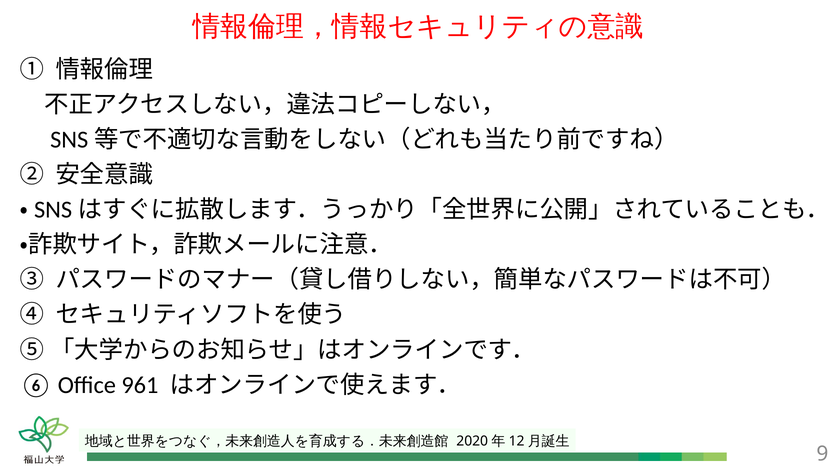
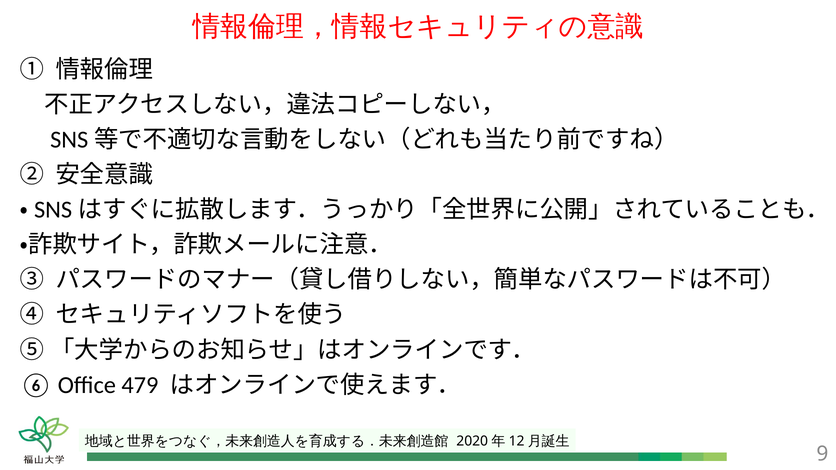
961: 961 -> 479 (140, 385)
